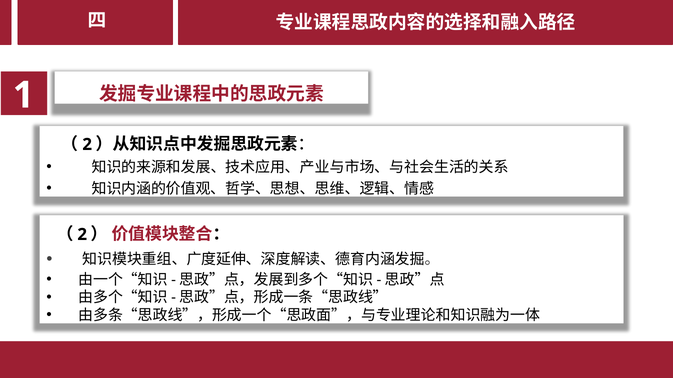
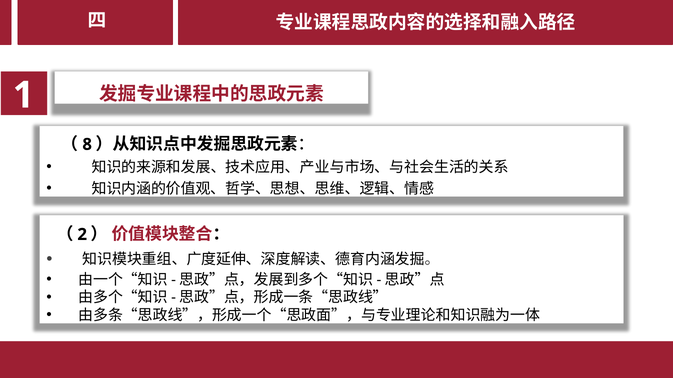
2: 2 -> 8 (87, 145)
